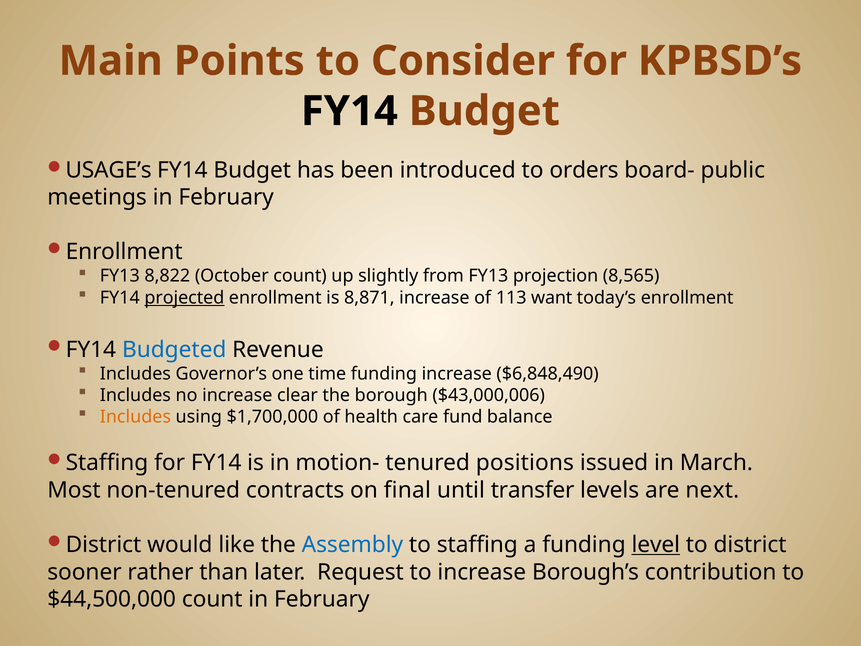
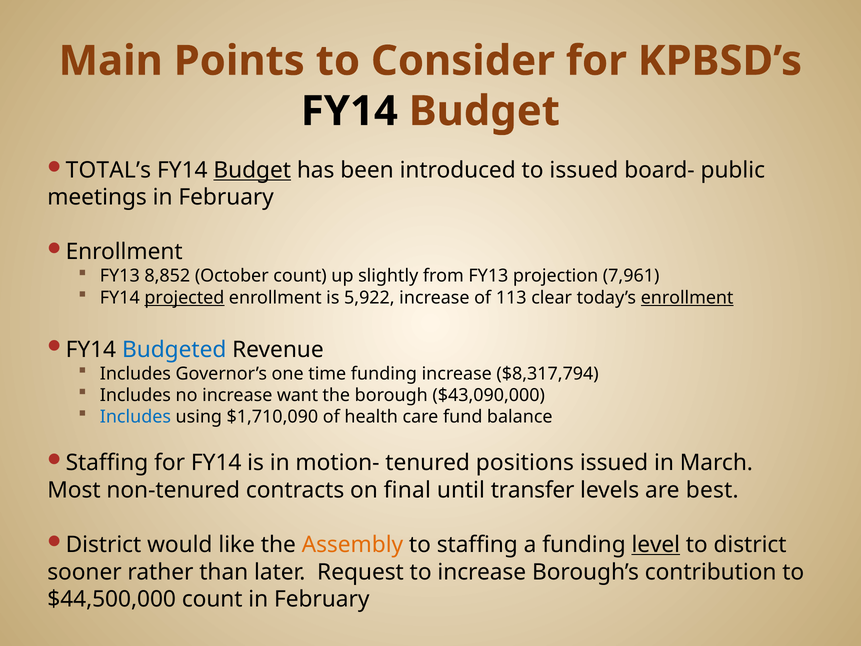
USAGE’s: USAGE’s -> TOTAL’s (108, 170)
Budget underline: none -> present (252, 170)
to orders: orders -> issued (584, 170)
8,822: 8,822 -> 8,852 (167, 276)
8,565: 8,565 -> 7,961 (631, 276)
8,871: 8,871 -> 5,922 (369, 297)
want: want -> clear (552, 297)
enrollment underline: none -> present (687, 297)
$6,848,490: $6,848,490 -> $8,317,794 (548, 373)
clear: clear -> want (298, 395)
$43,000,006: $43,000,006 -> $43,090,000 (489, 395)
Includes colour: orange -> blue (135, 417)
$1,700,000: $1,700,000 -> $1,710,090 (272, 417)
next: next -> best (712, 490)
Assembly colour: blue -> orange (352, 545)
